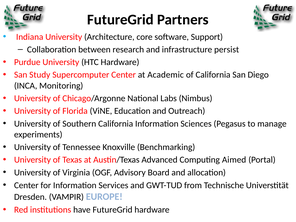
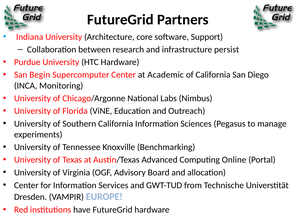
Study: Study -> Begin (40, 75)
Aimed: Aimed -> Online (234, 160)
